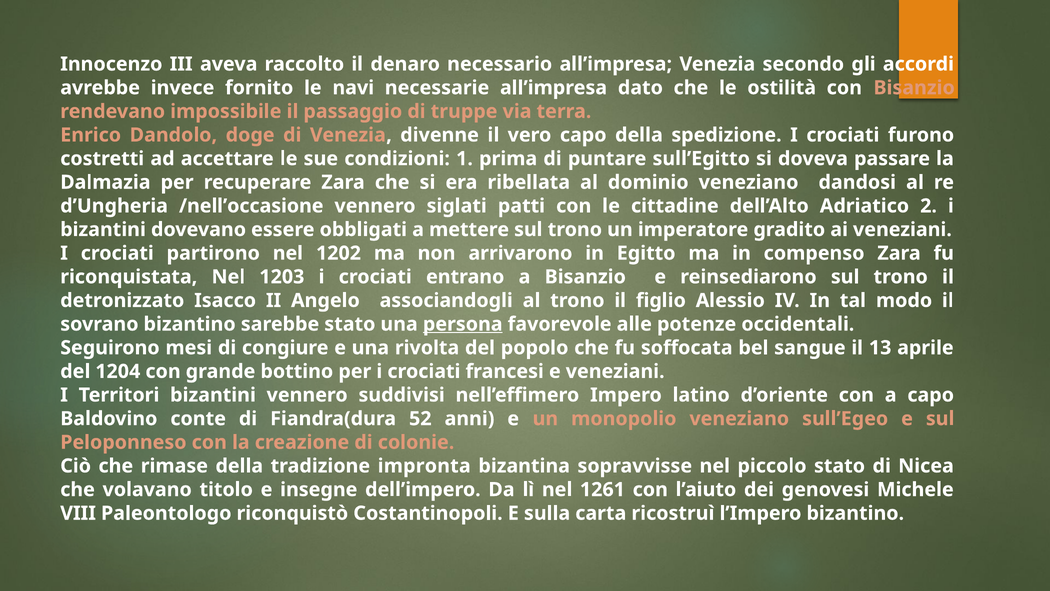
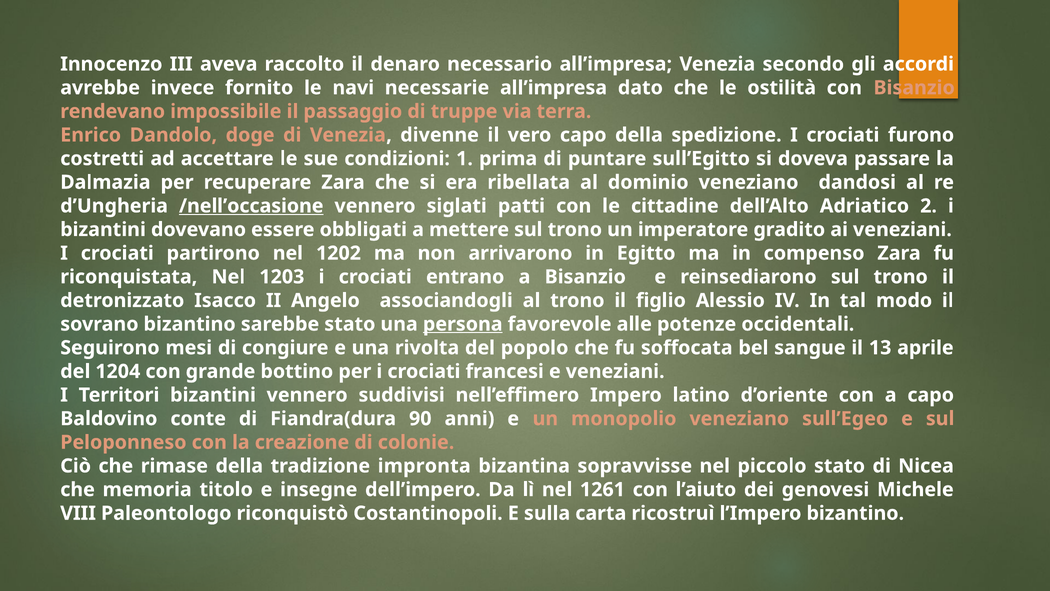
/nell’occasione underline: none -> present (251, 206)
52: 52 -> 90 (420, 418)
volavano: volavano -> memoria (147, 489)
